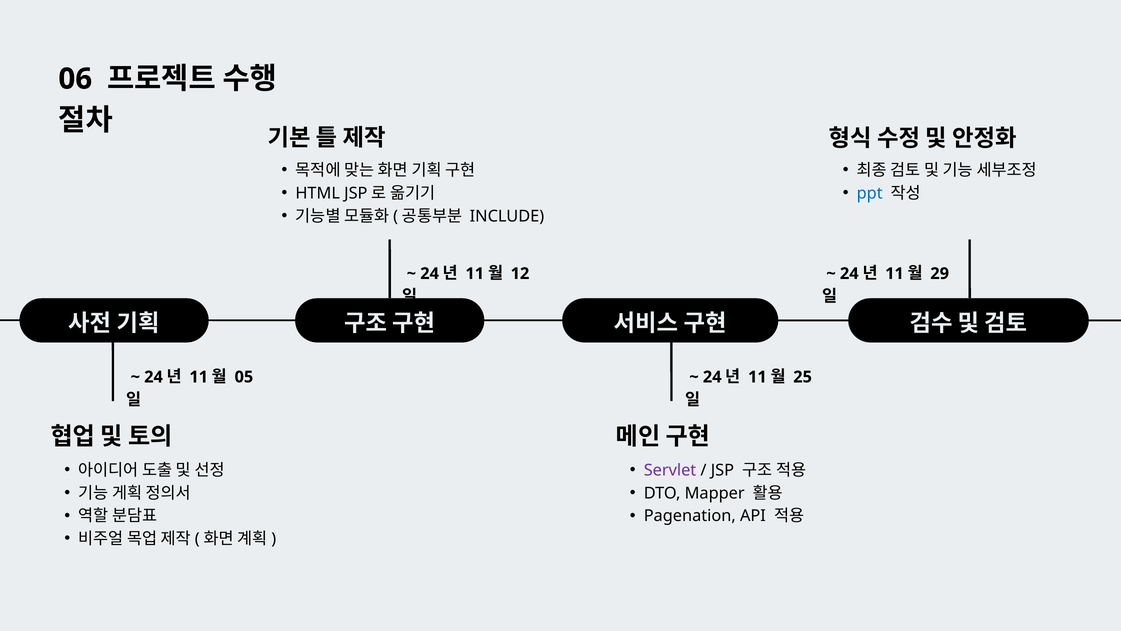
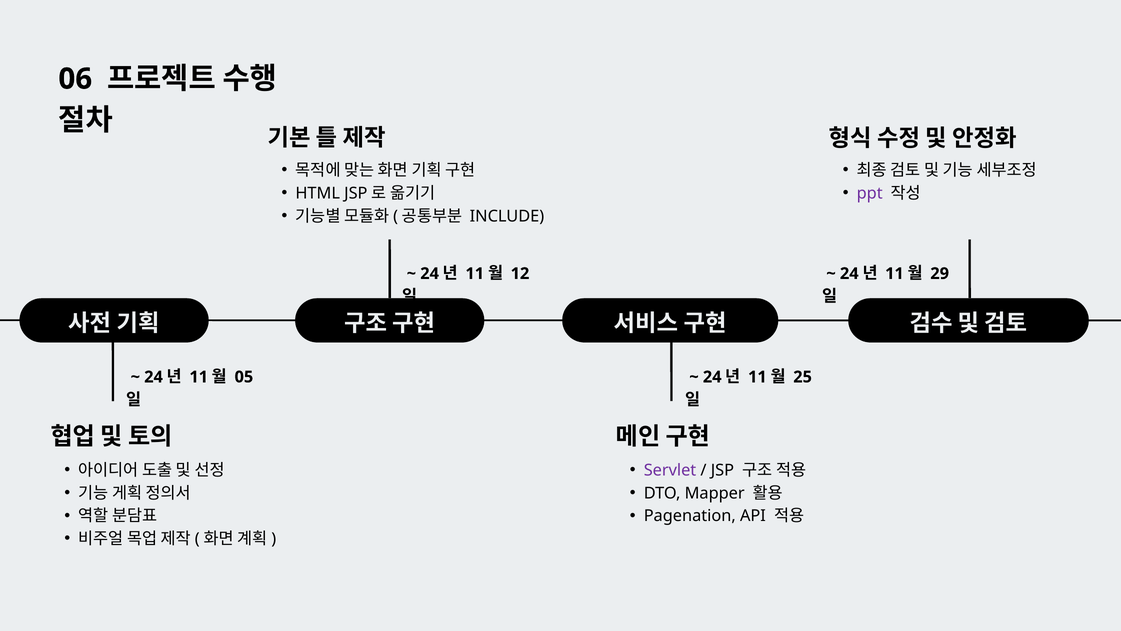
ppt colour: blue -> purple (870, 193)
